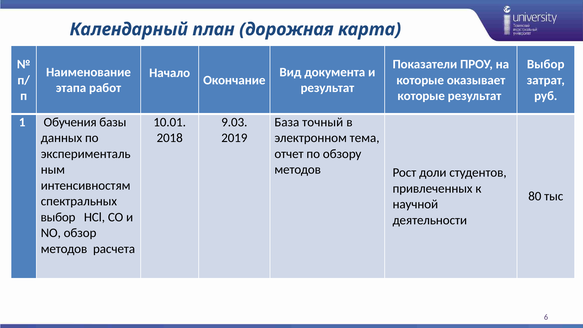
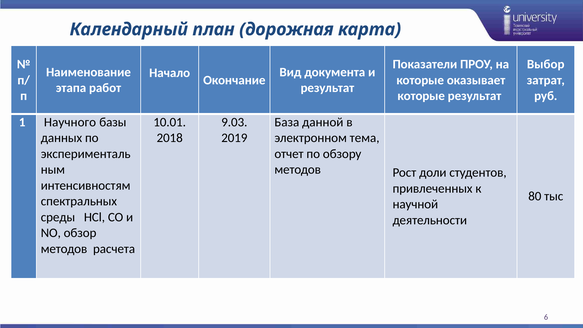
Обучения: Обучения -> Научного (70, 122)
точный: точный -> данной (323, 122)
выбор: выбор -> среды (58, 217)
